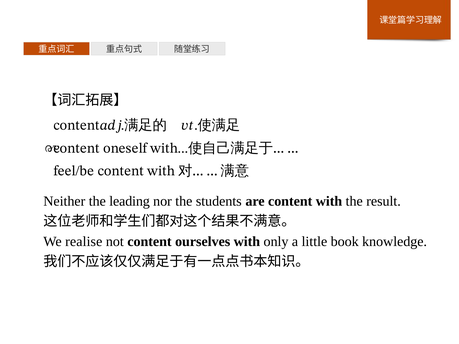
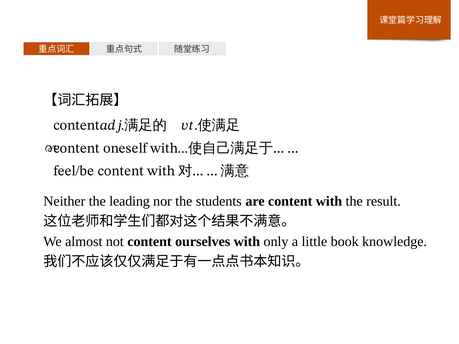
realise: realise -> almost (84, 242)
